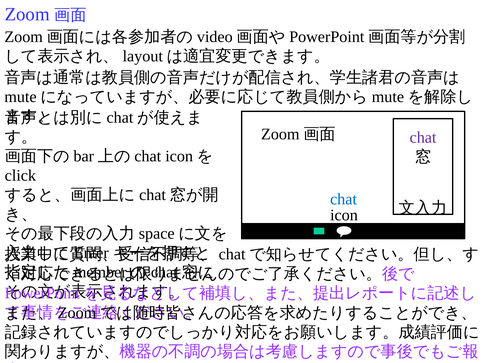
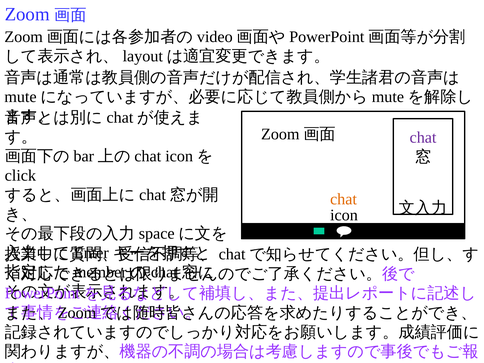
chat colour: blue -> orange (344, 199)
